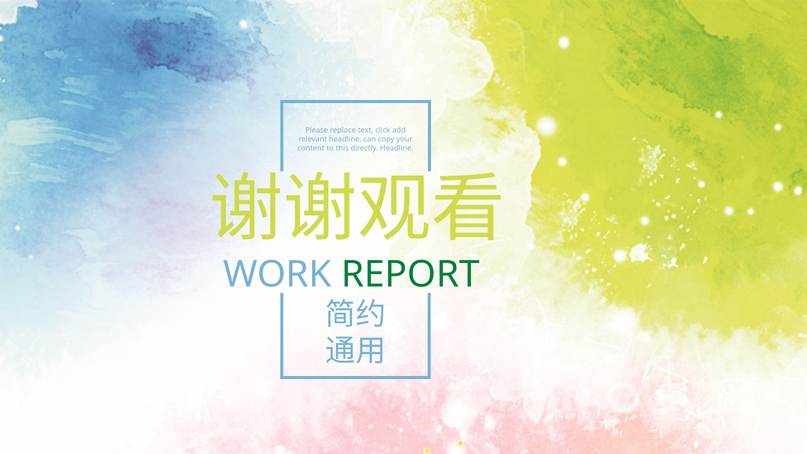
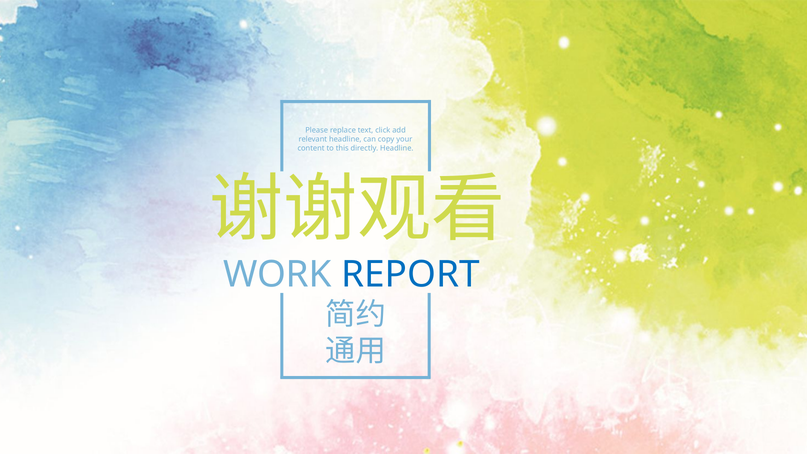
REPORT colour: green -> blue (411, 275)
